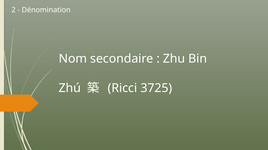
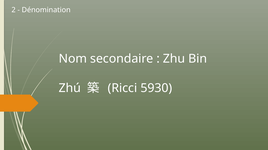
3725: 3725 -> 5930 (156, 89)
